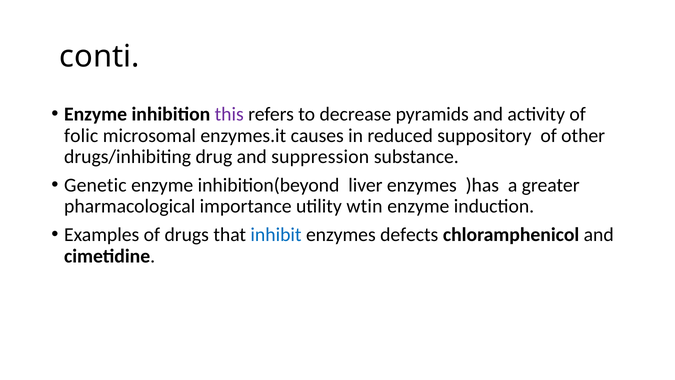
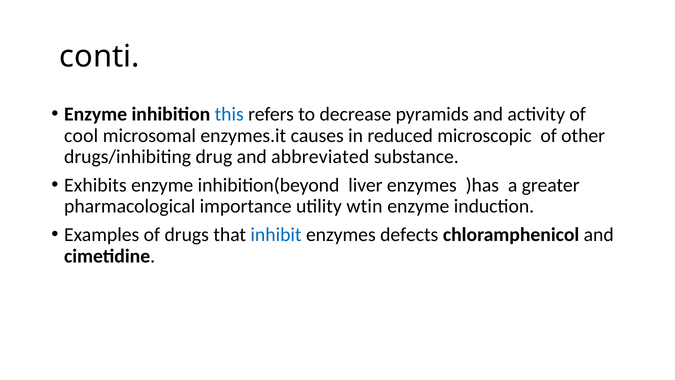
this colour: purple -> blue (229, 114)
folic: folic -> cool (81, 135)
suppository: suppository -> microscopic (484, 135)
suppression: suppression -> abbreviated (320, 157)
Genetic: Genetic -> Exhibits (95, 185)
